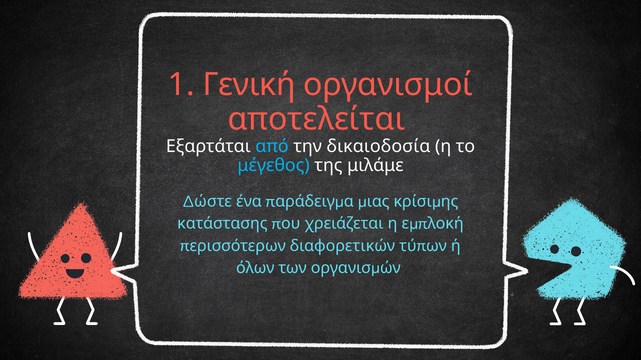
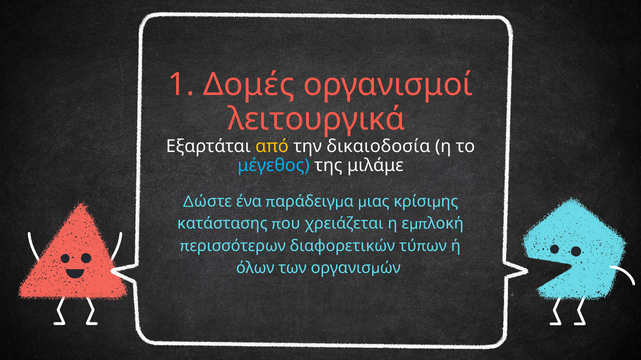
Γενική: Γενική -> Δομές (249, 85)
αποτελείται: αποτελείται -> λειτουργικά (316, 120)
από colour: light blue -> yellow (272, 147)
